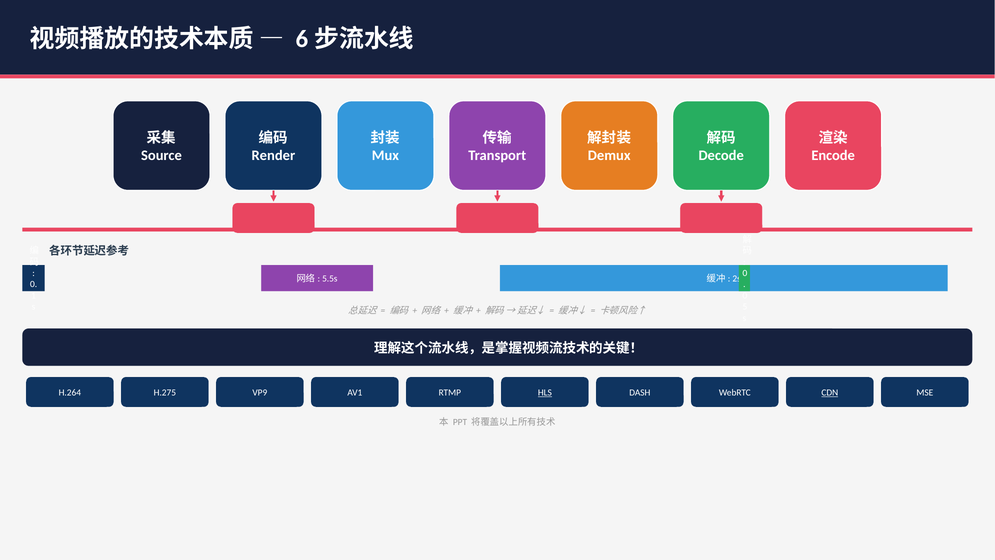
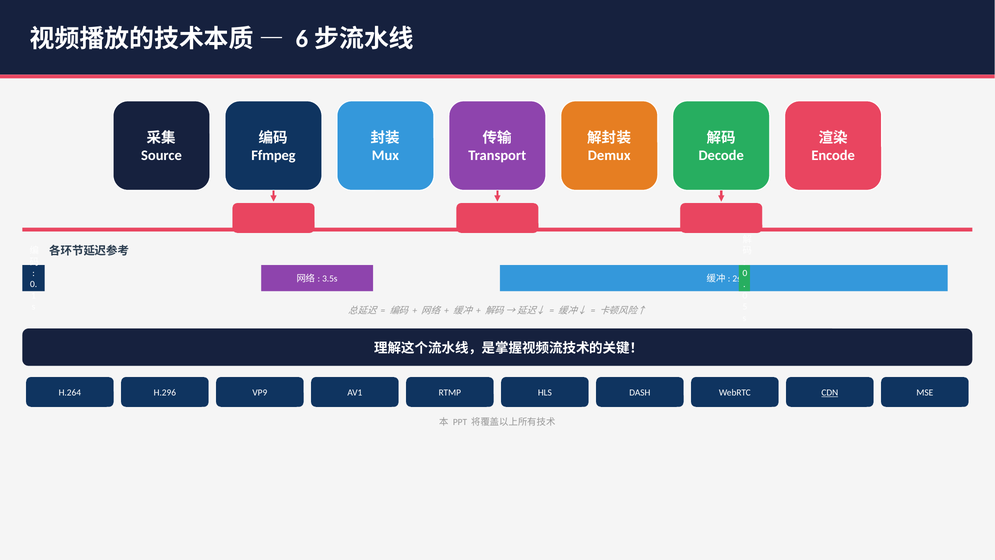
Render: Render -> Ffmpeg (273, 155)
5.5s: 5.5s -> 3.5s (330, 279)
H.275: H.275 -> H.296 (165, 392)
HLS underline: present -> none (545, 392)
